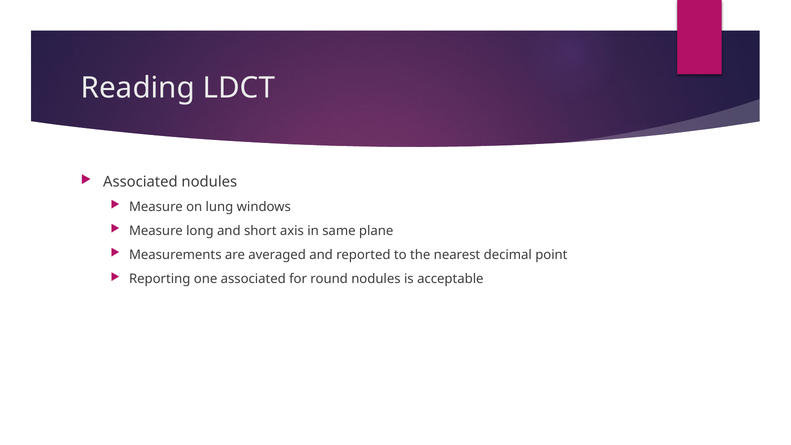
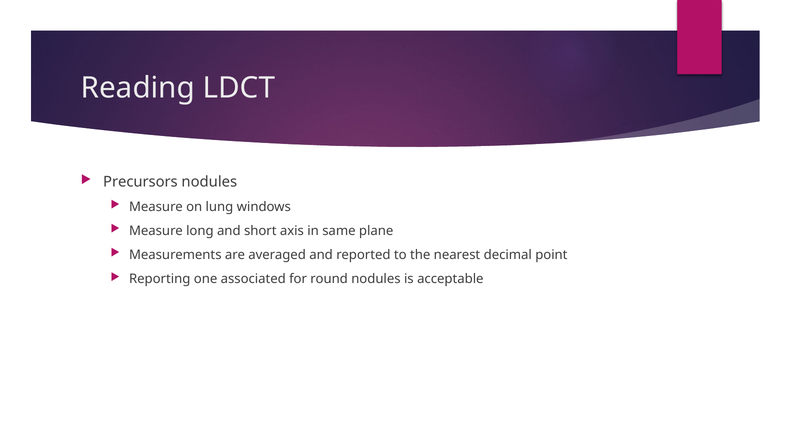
Associated: Associated -> Precursors (140, 182)
